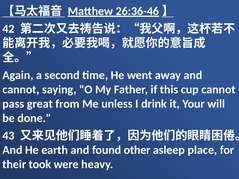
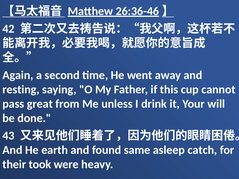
cannot: cannot -> resting (21, 90)
other: other -> same (137, 150)
place: place -> catch (202, 150)
